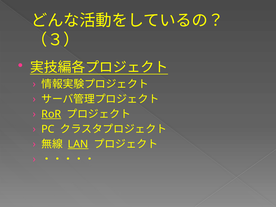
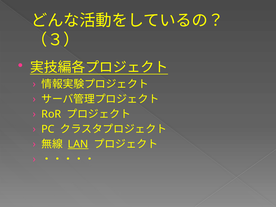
RoR underline: present -> none (51, 114)
